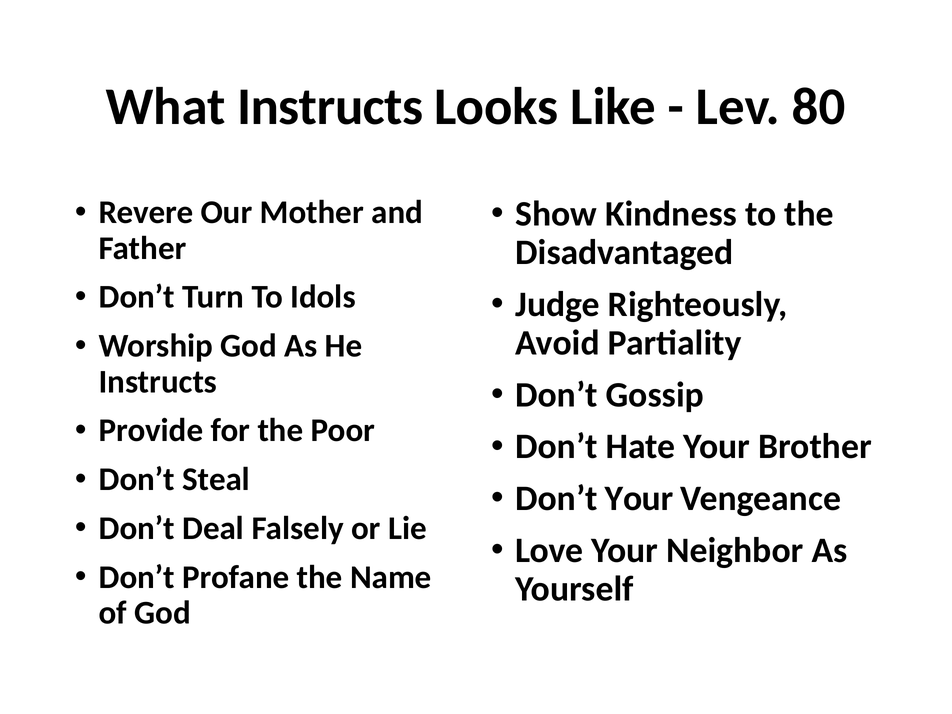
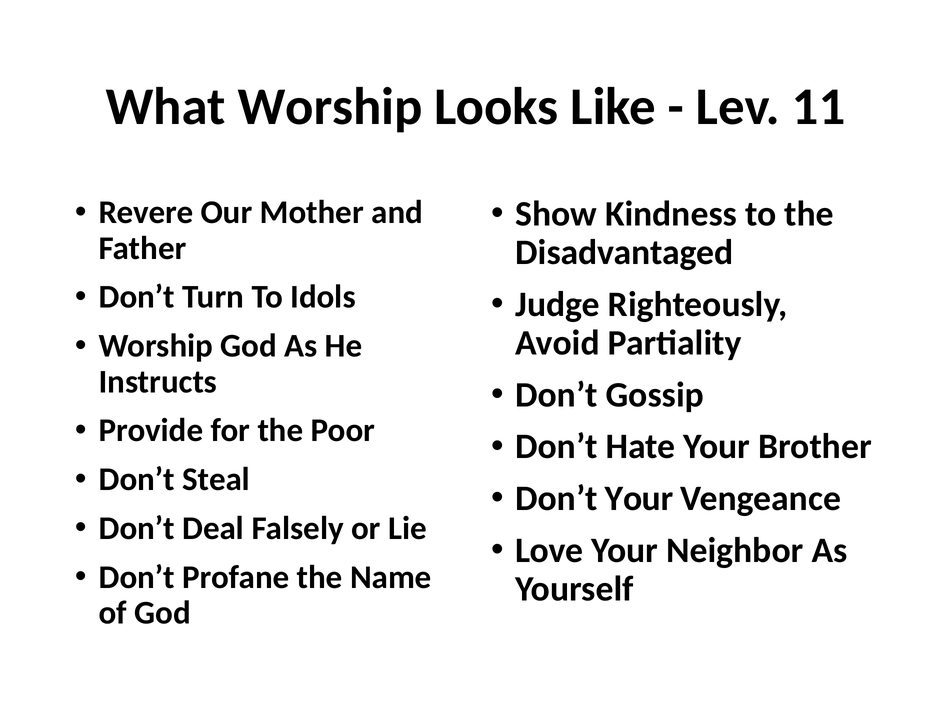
What Instructs: Instructs -> Worship (330, 107)
80: 80 -> 11 (819, 107)
